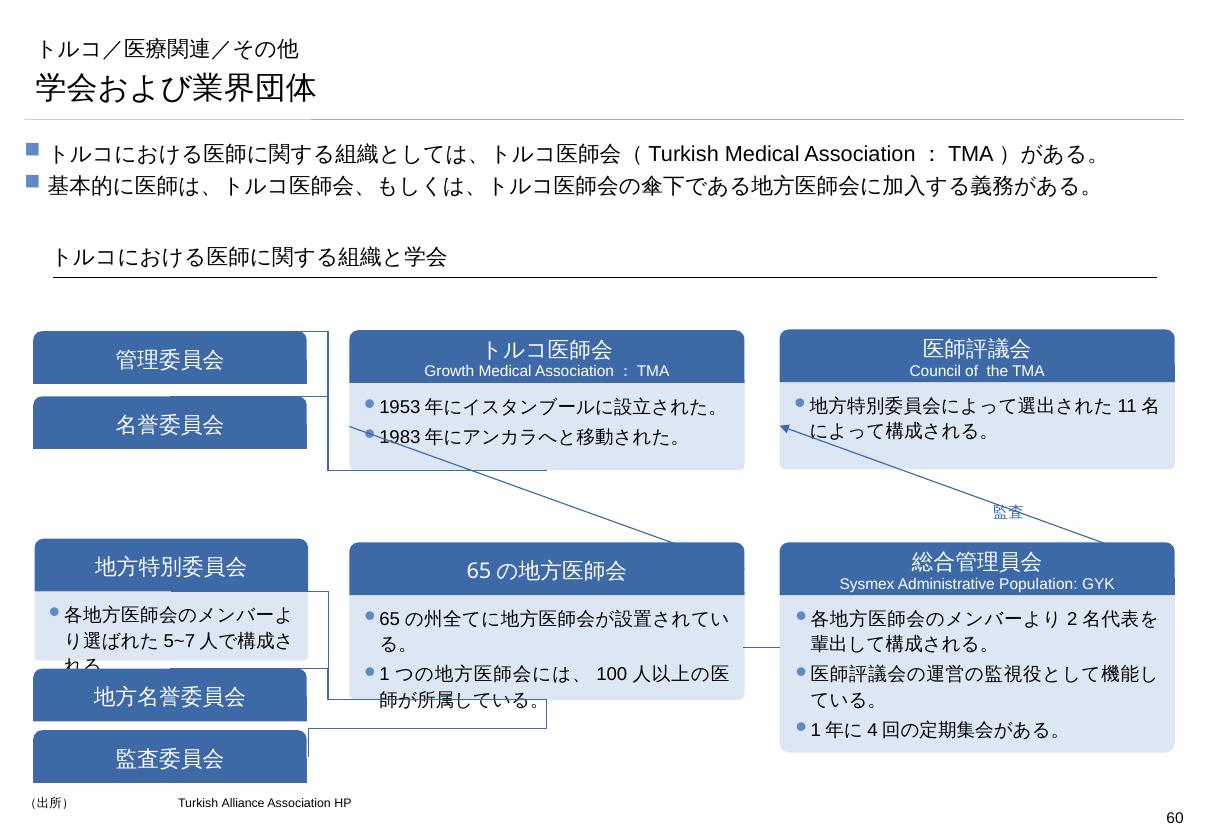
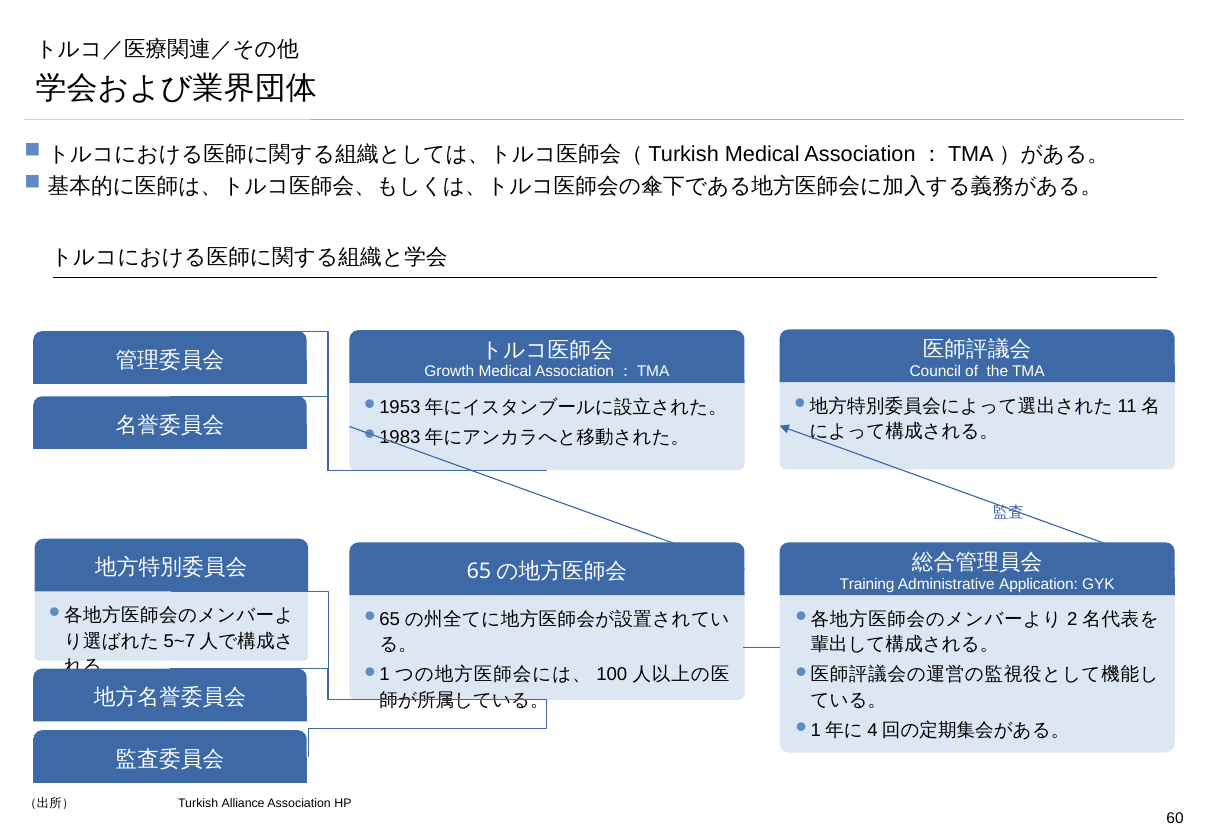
Sysmex: Sysmex -> Training (867, 584)
Population: Population -> Application (1039, 584)
